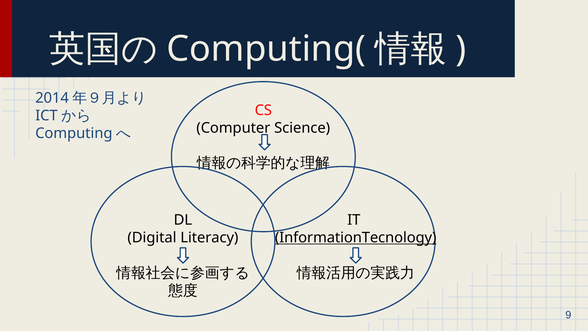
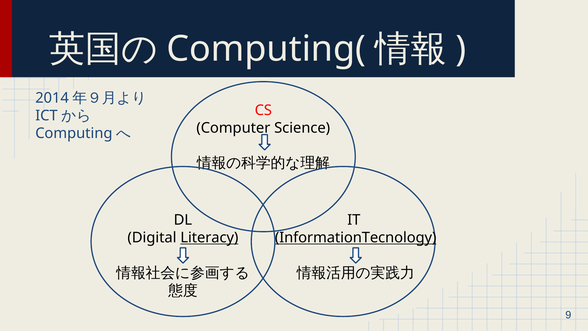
Literacy underline: none -> present (209, 238)
